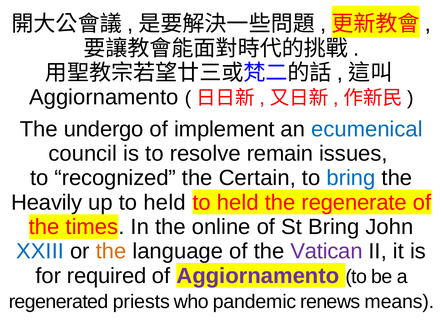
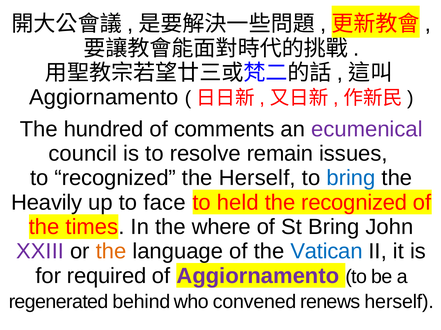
undergo: undergo -> hundred (104, 129)
implement: implement -> comments (224, 129)
ecumenical colour: blue -> purple (367, 129)
the Certain: Certain -> Herself (257, 178)
up to held: held -> face (165, 203)
the regenerate: regenerate -> recognized (354, 203)
online: online -> where (221, 227)
XXIII colour: blue -> purple (40, 252)
Vatican colour: purple -> blue (327, 252)
priests: priests -> behind (141, 302)
pandemic: pandemic -> convened (255, 302)
renews means: means -> herself (399, 302)
